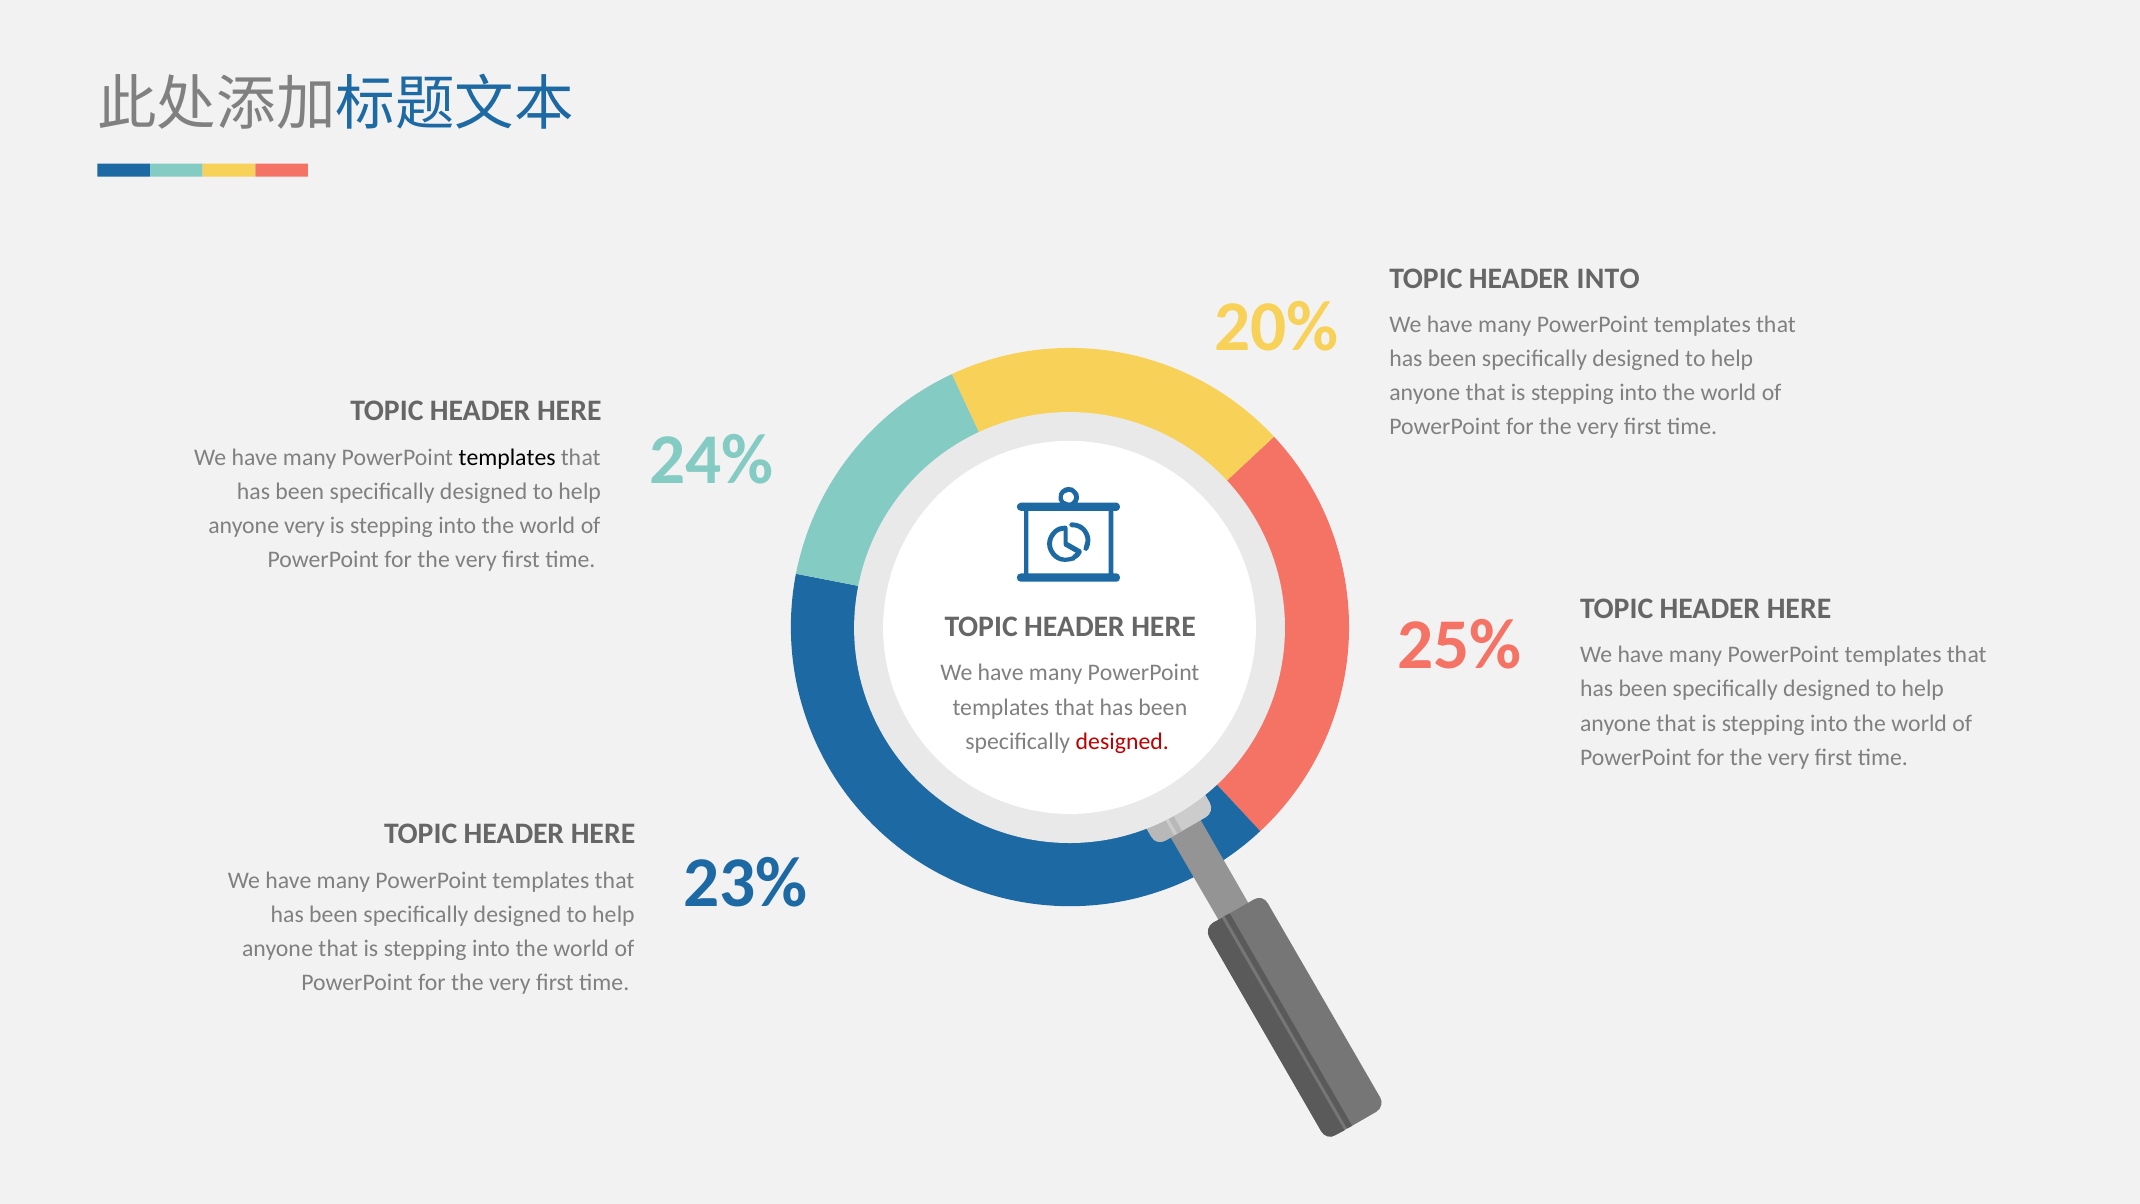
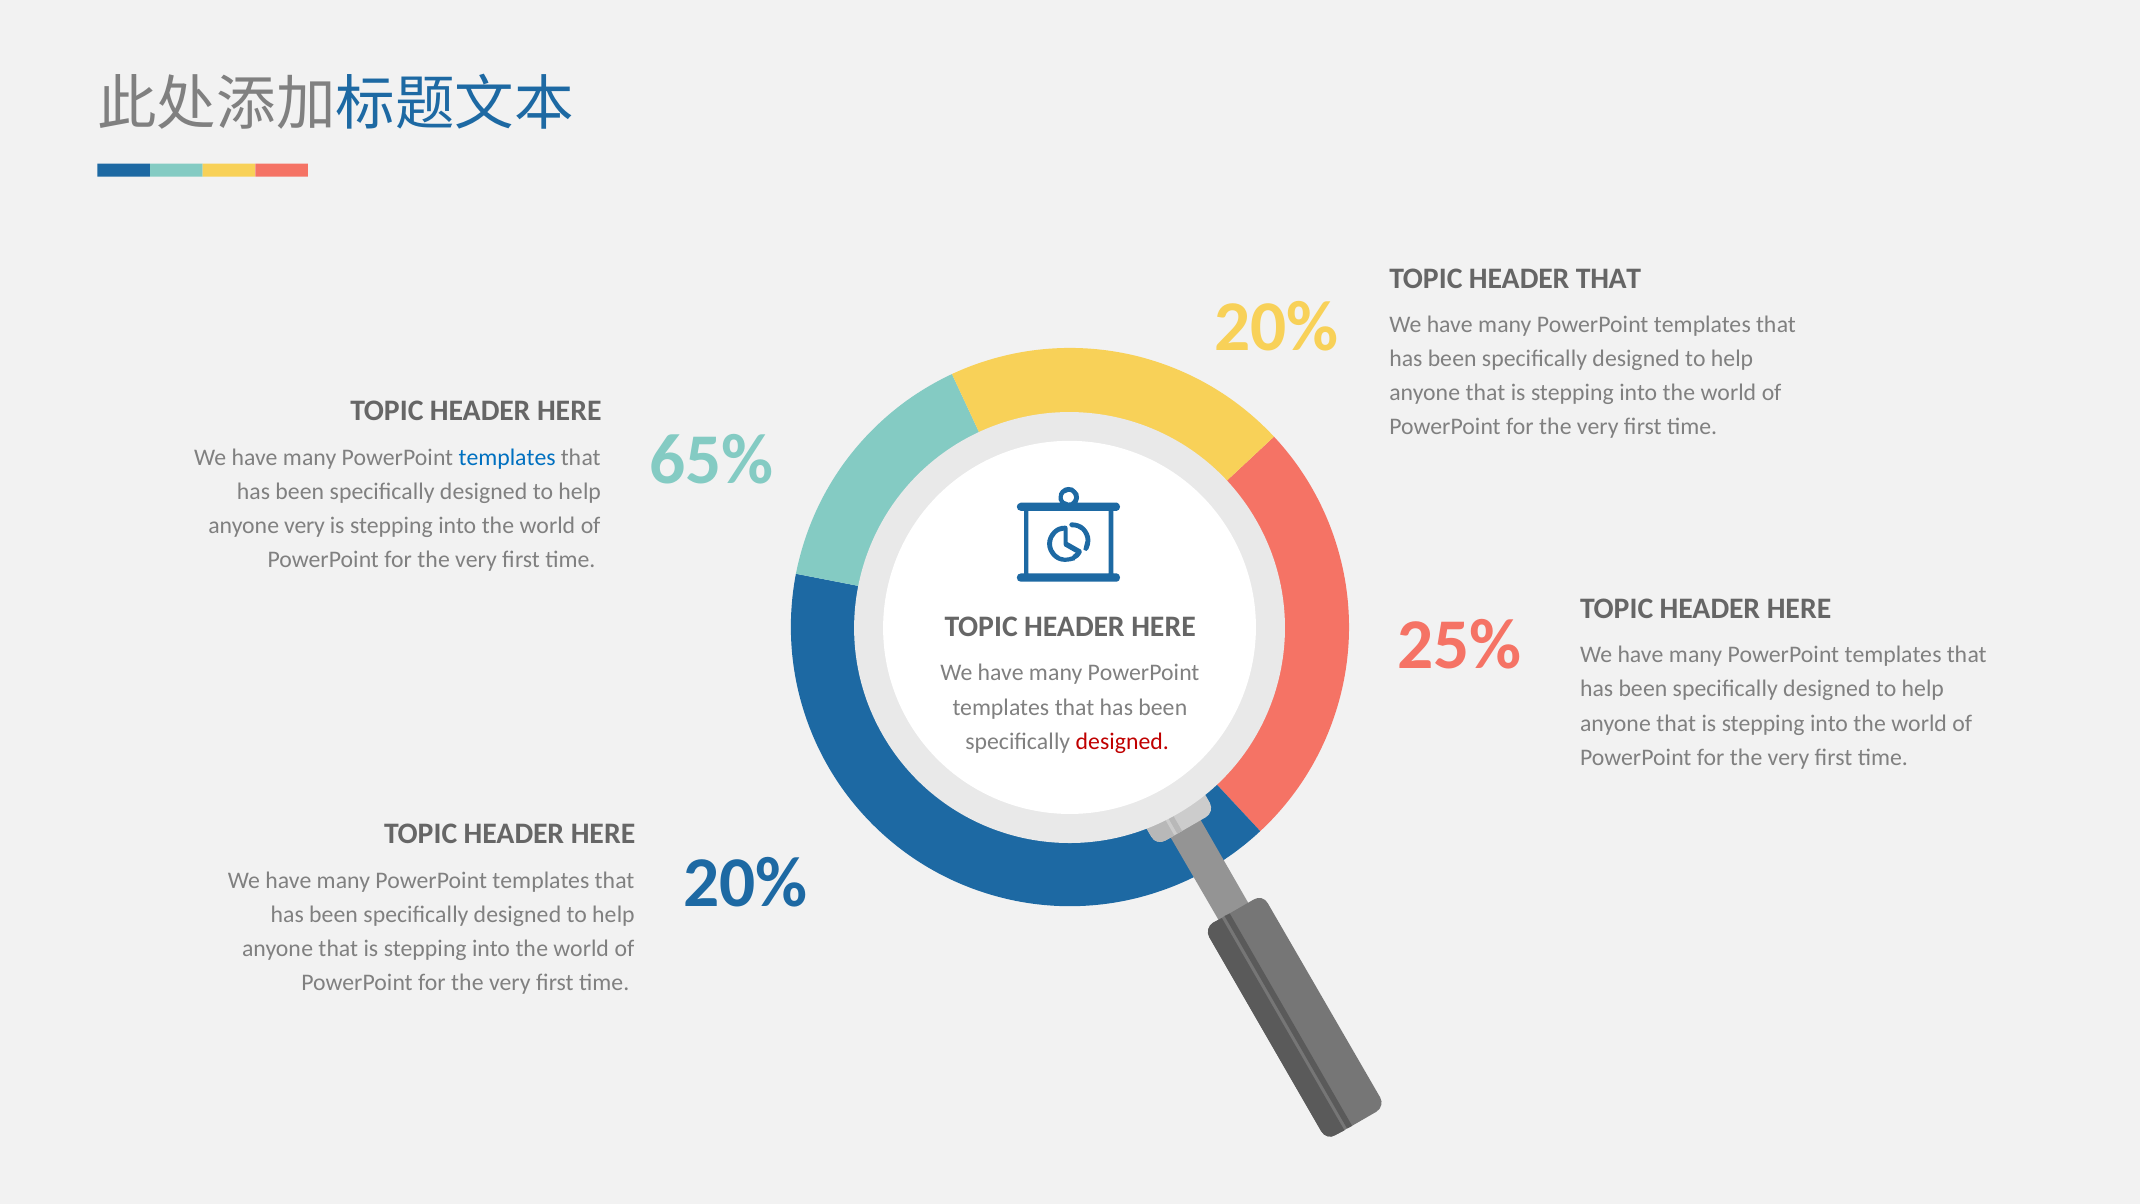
HEADER INTO: INTO -> THAT (1608, 278)
24%: 24% -> 65% (712, 460)
templates colour: black -> blue (507, 457)
23%: 23% -> 20% (746, 883)
